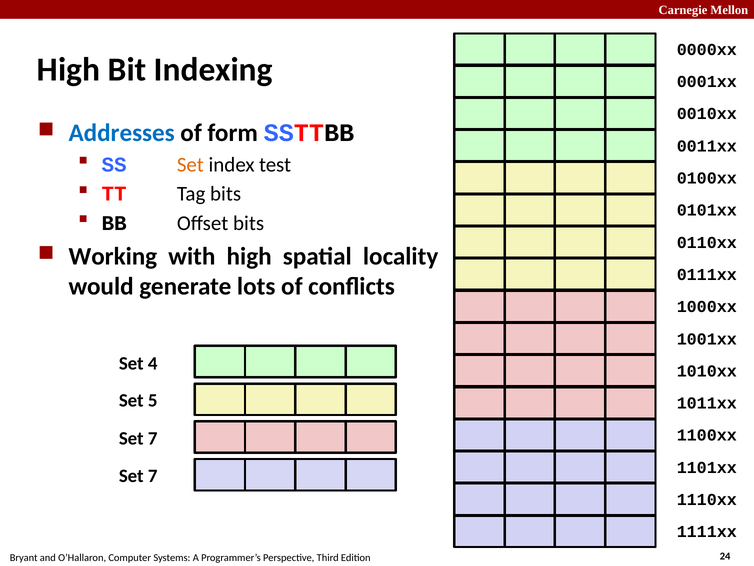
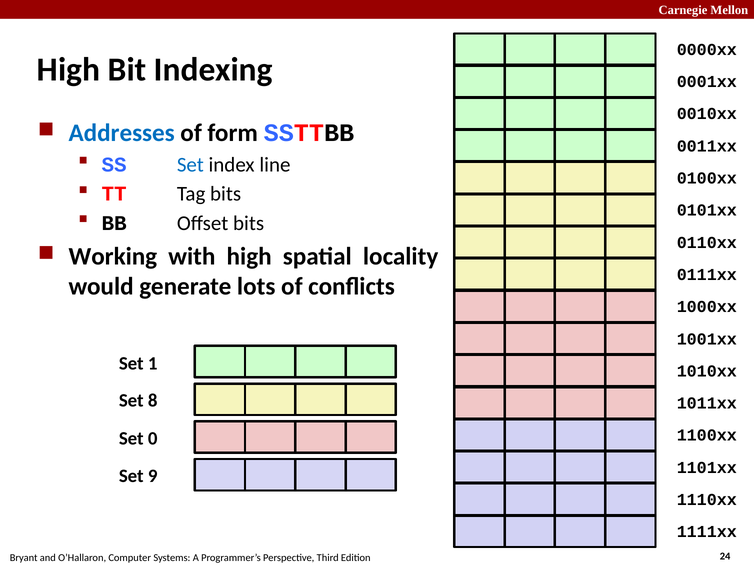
Set colour: orange -> blue (190, 164)
test: test -> line (275, 164)
4: 4 -> 1 (153, 363)
5: 5 -> 8 (153, 400)
7: 7 -> 0 (153, 438)
7: 7 -> 9 (153, 476)
